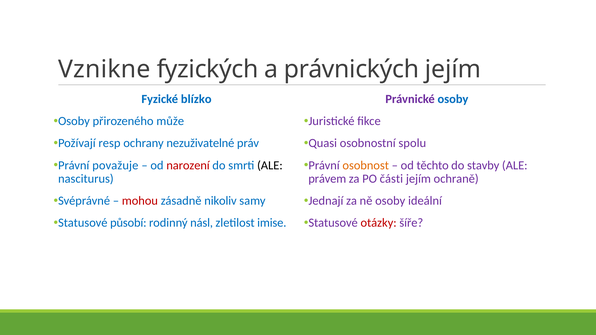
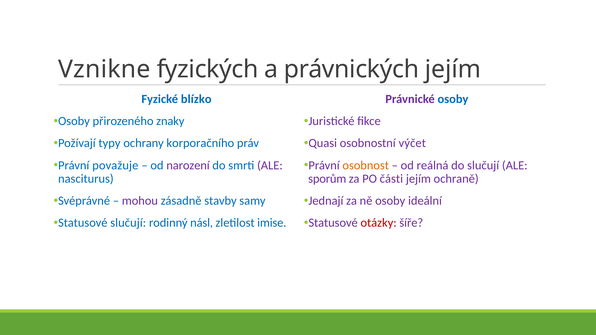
může: může -> znaky (170, 121)
resp: resp -> typy (109, 143)
nezuživatelné: nezuživatelné -> korporačního (200, 143)
spolu: spolu -> výčet (412, 143)
narození colour: red -> purple (188, 165)
ALE colour: black -> purple (270, 165)
těchto: těchto -> reálná (433, 165)
do stavby: stavby -> slučují (483, 165)
právem: právem -> sporům (327, 179)
mohou colour: red -> purple (140, 201)
nikoliv: nikoliv -> stavby (220, 201)
Statusové působí: působí -> slučují (128, 223)
